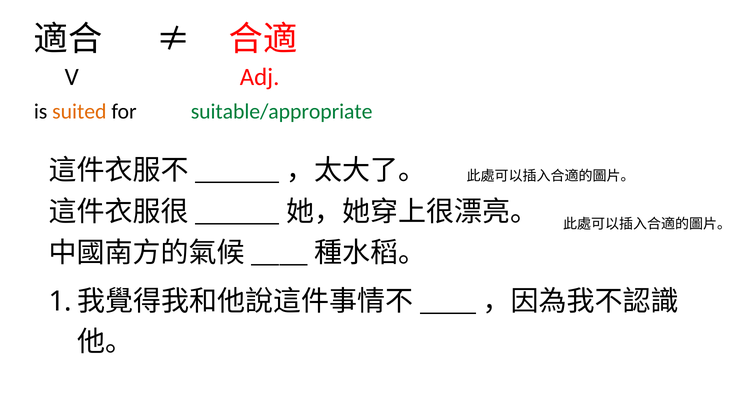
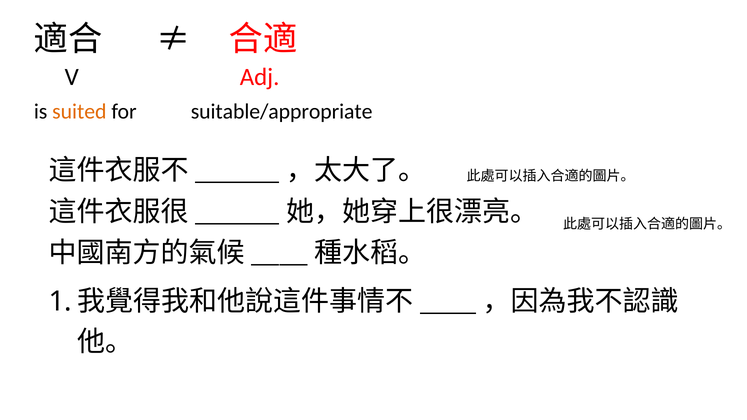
suitable/appropriate colour: green -> black (282, 112)
